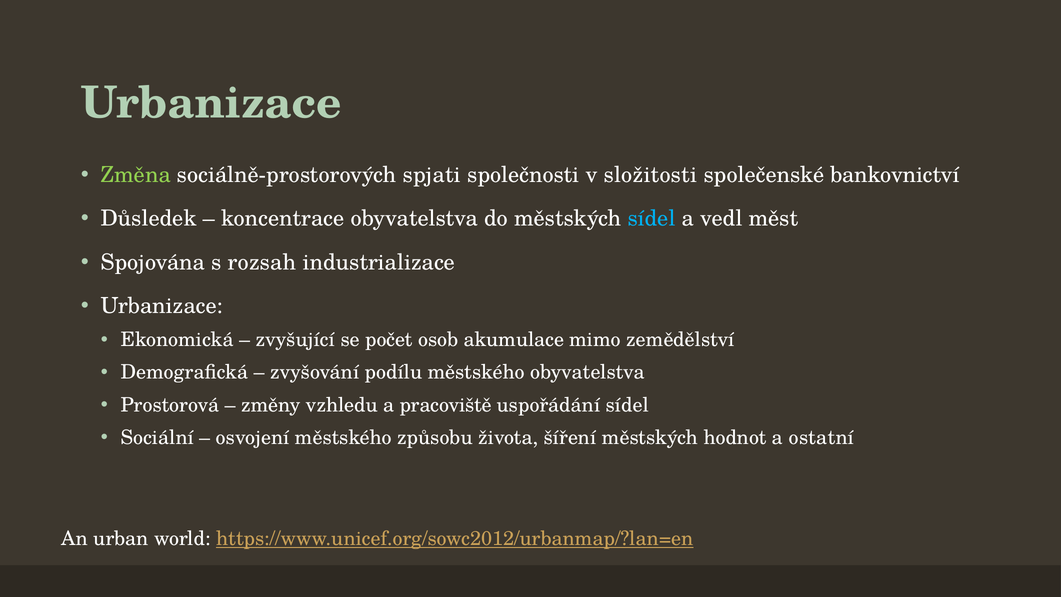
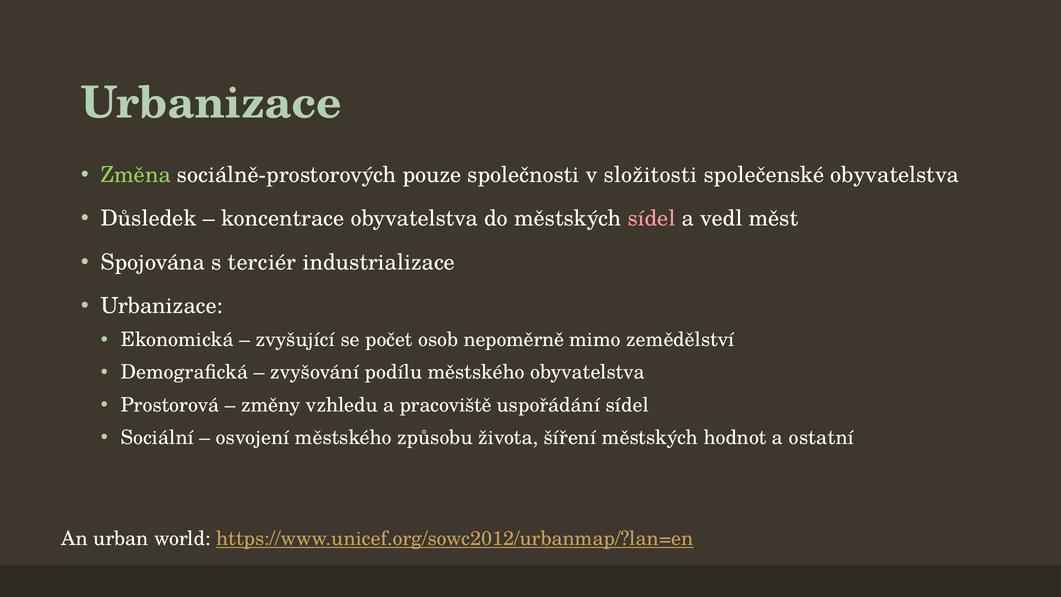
spjati: spjati -> pouze (432, 175)
společenské bankovnictví: bankovnictví -> obyvatelstva (895, 175)
sídel colour: light blue -> pink (652, 218)
rozsah: rozsah -> terciér (262, 262)
akumulace: akumulace -> nepoměrně (514, 340)
